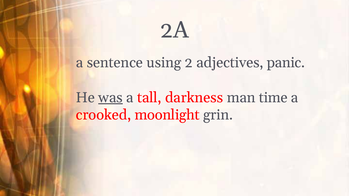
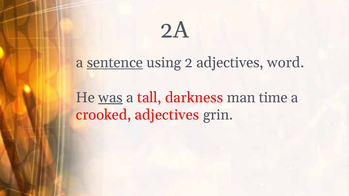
sentence underline: none -> present (115, 63)
panic: panic -> word (286, 63)
crooked moonlight: moonlight -> adjectives (167, 115)
